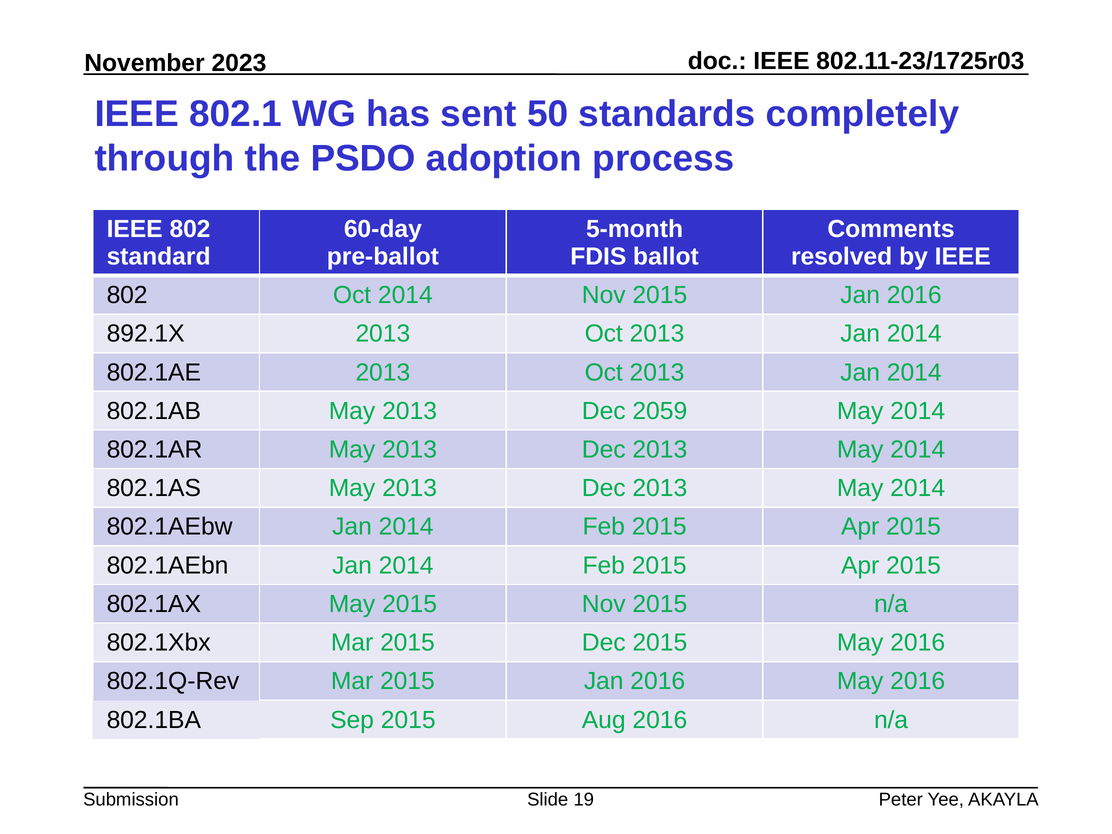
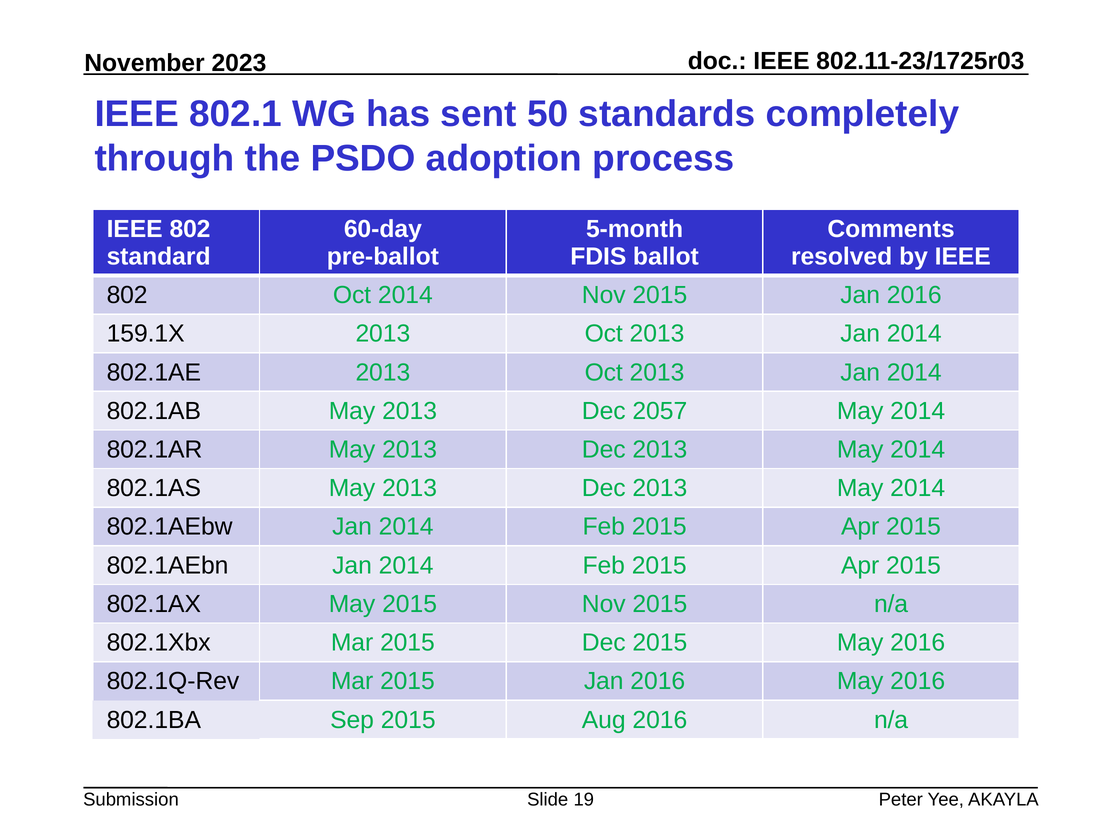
892.1X: 892.1X -> 159.1X (146, 334)
2059: 2059 -> 2057 (660, 411)
